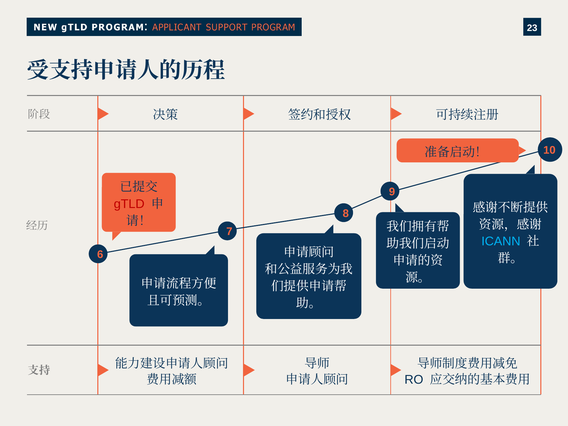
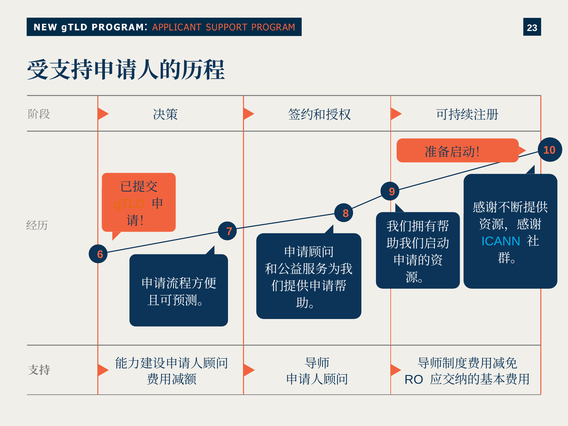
gTLD colour: red -> orange (129, 204)
